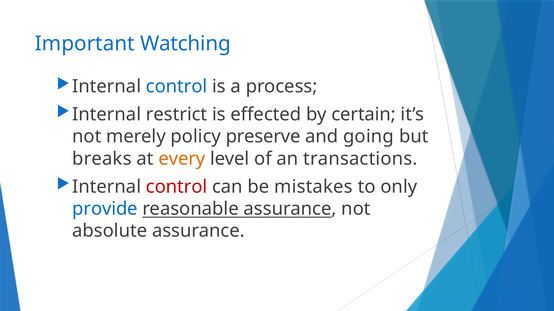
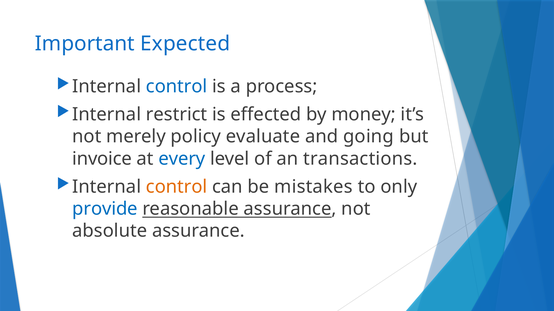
Watching: Watching -> Expected (185, 44)
certain: certain -> money (364, 115)
preserve: preserve -> evaluate (263, 137)
breaks: breaks -> invoice (102, 159)
every colour: orange -> blue (182, 159)
control colour: red -> orange (177, 187)
